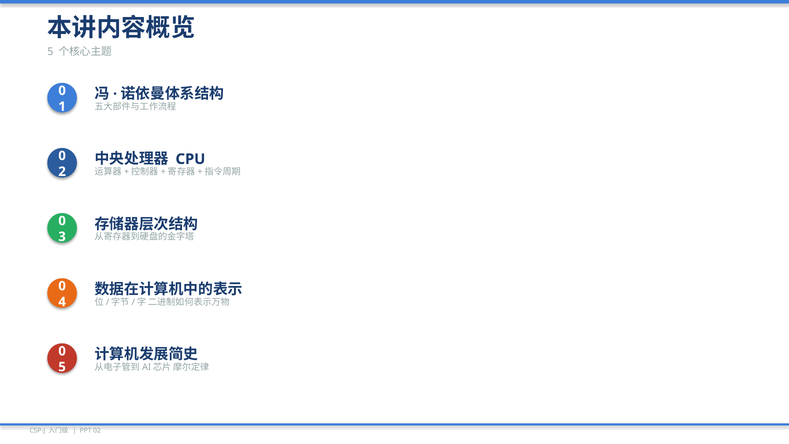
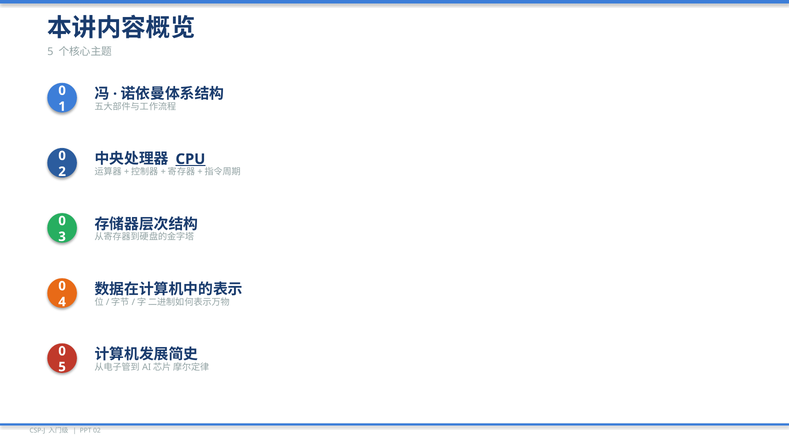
CPU underline: none -> present (190, 159)
